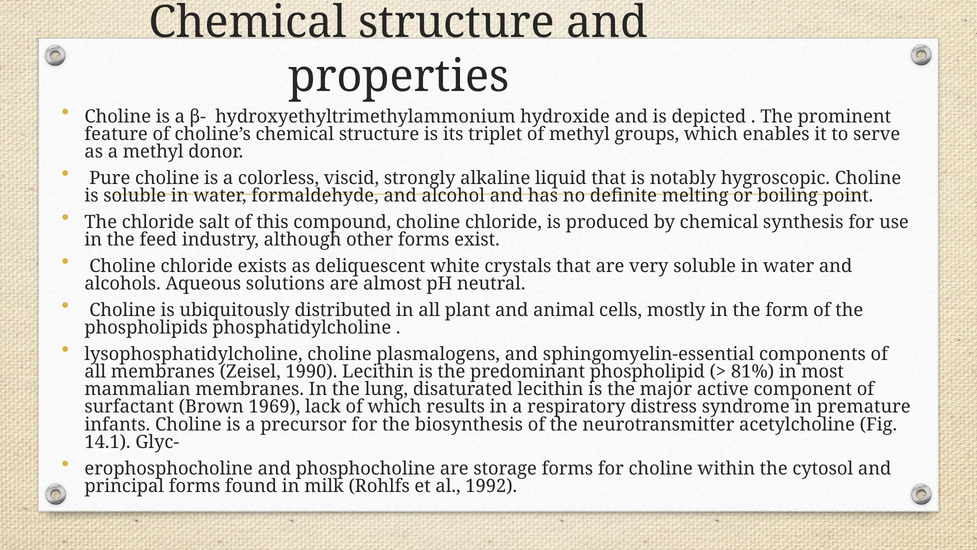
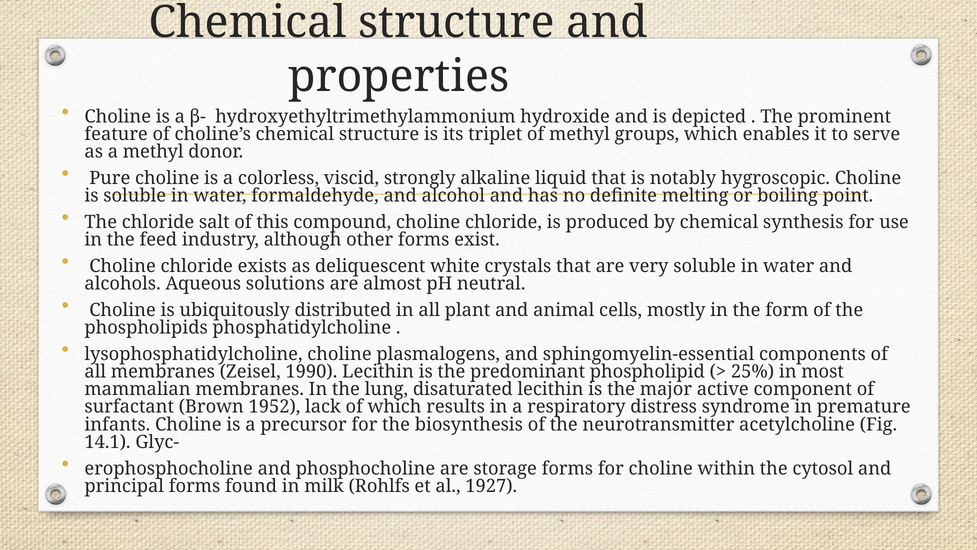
81%: 81% -> 25% (753, 371)
1969: 1969 -> 1952 (275, 407)
1992: 1992 -> 1927 (491, 486)
